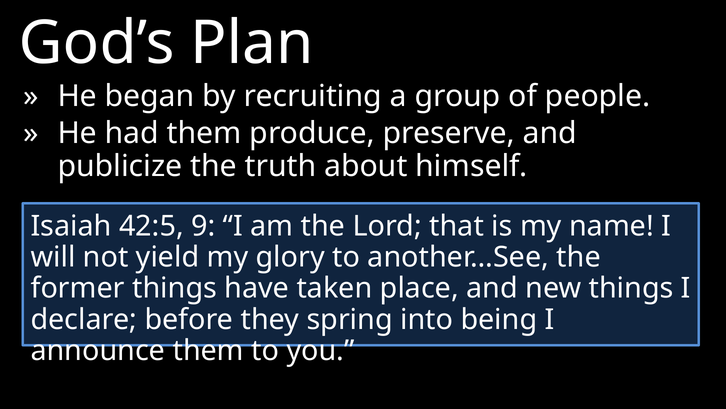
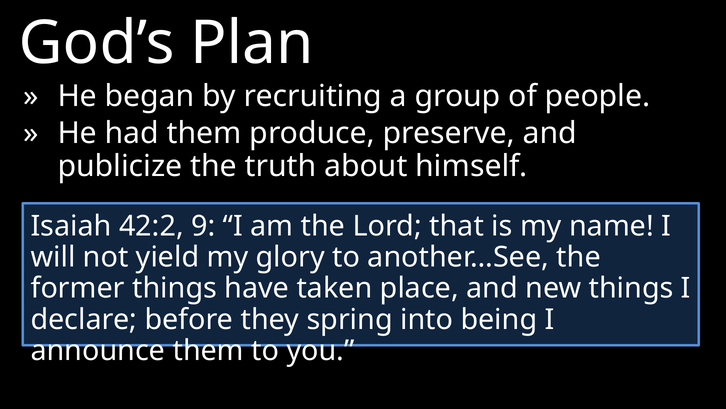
42:5: 42:5 -> 42:2 (151, 226)
